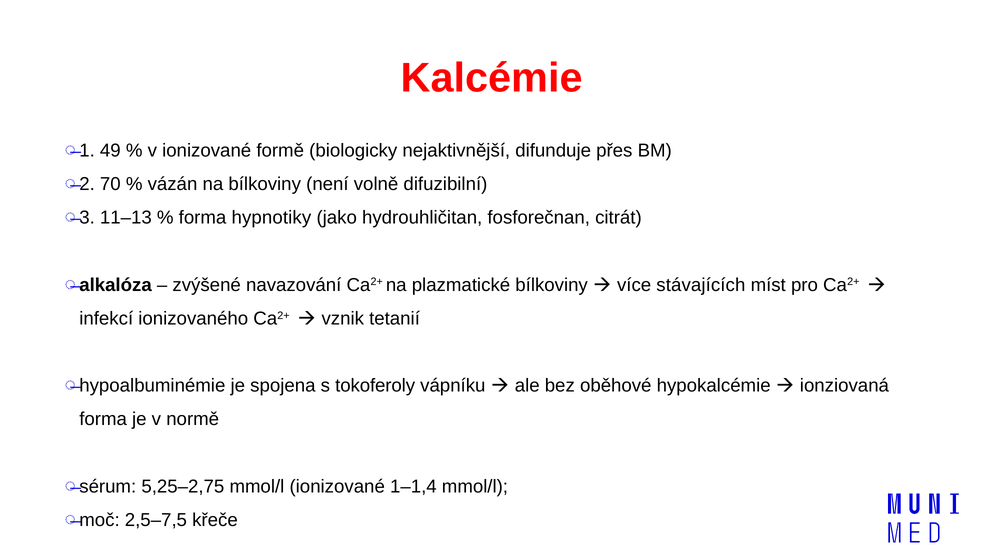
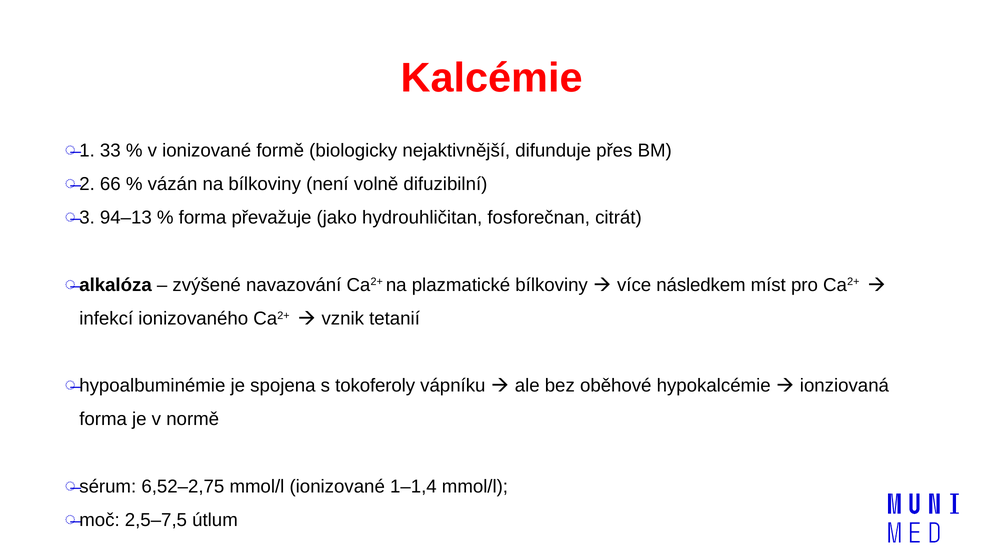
49: 49 -> 33 (110, 150)
70: 70 -> 66 (110, 184)
11–13: 11–13 -> 94–13 (126, 218)
hypnotiky: hypnotiky -> převažuje (272, 218)
stávajících: stávajících -> následkem (701, 285)
5,25–2,75: 5,25–2,75 -> 6,52–2,75 (183, 486)
křeče: křeče -> útlum (215, 520)
